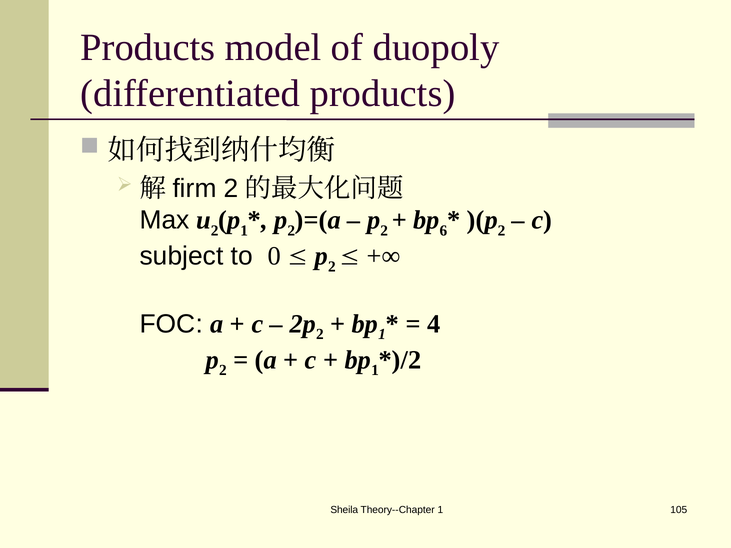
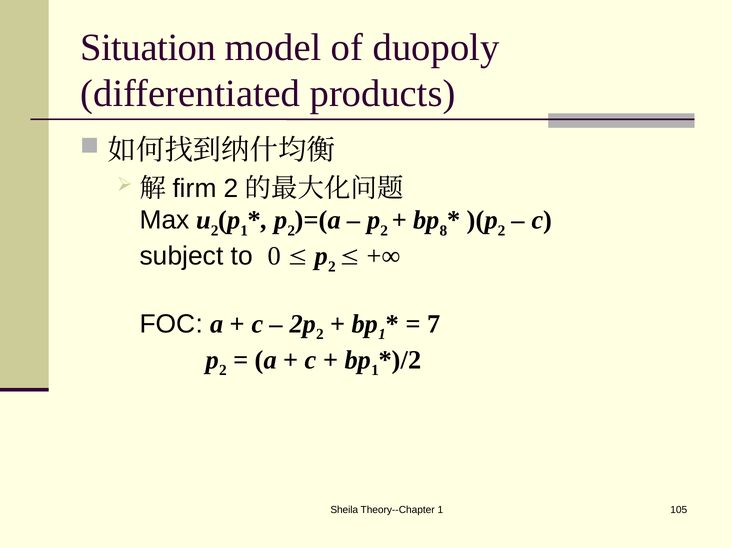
Products: Products -> Situation (148, 47)
6: 6 -> 8 (443, 231)
4: 4 -> 7 (434, 324)
